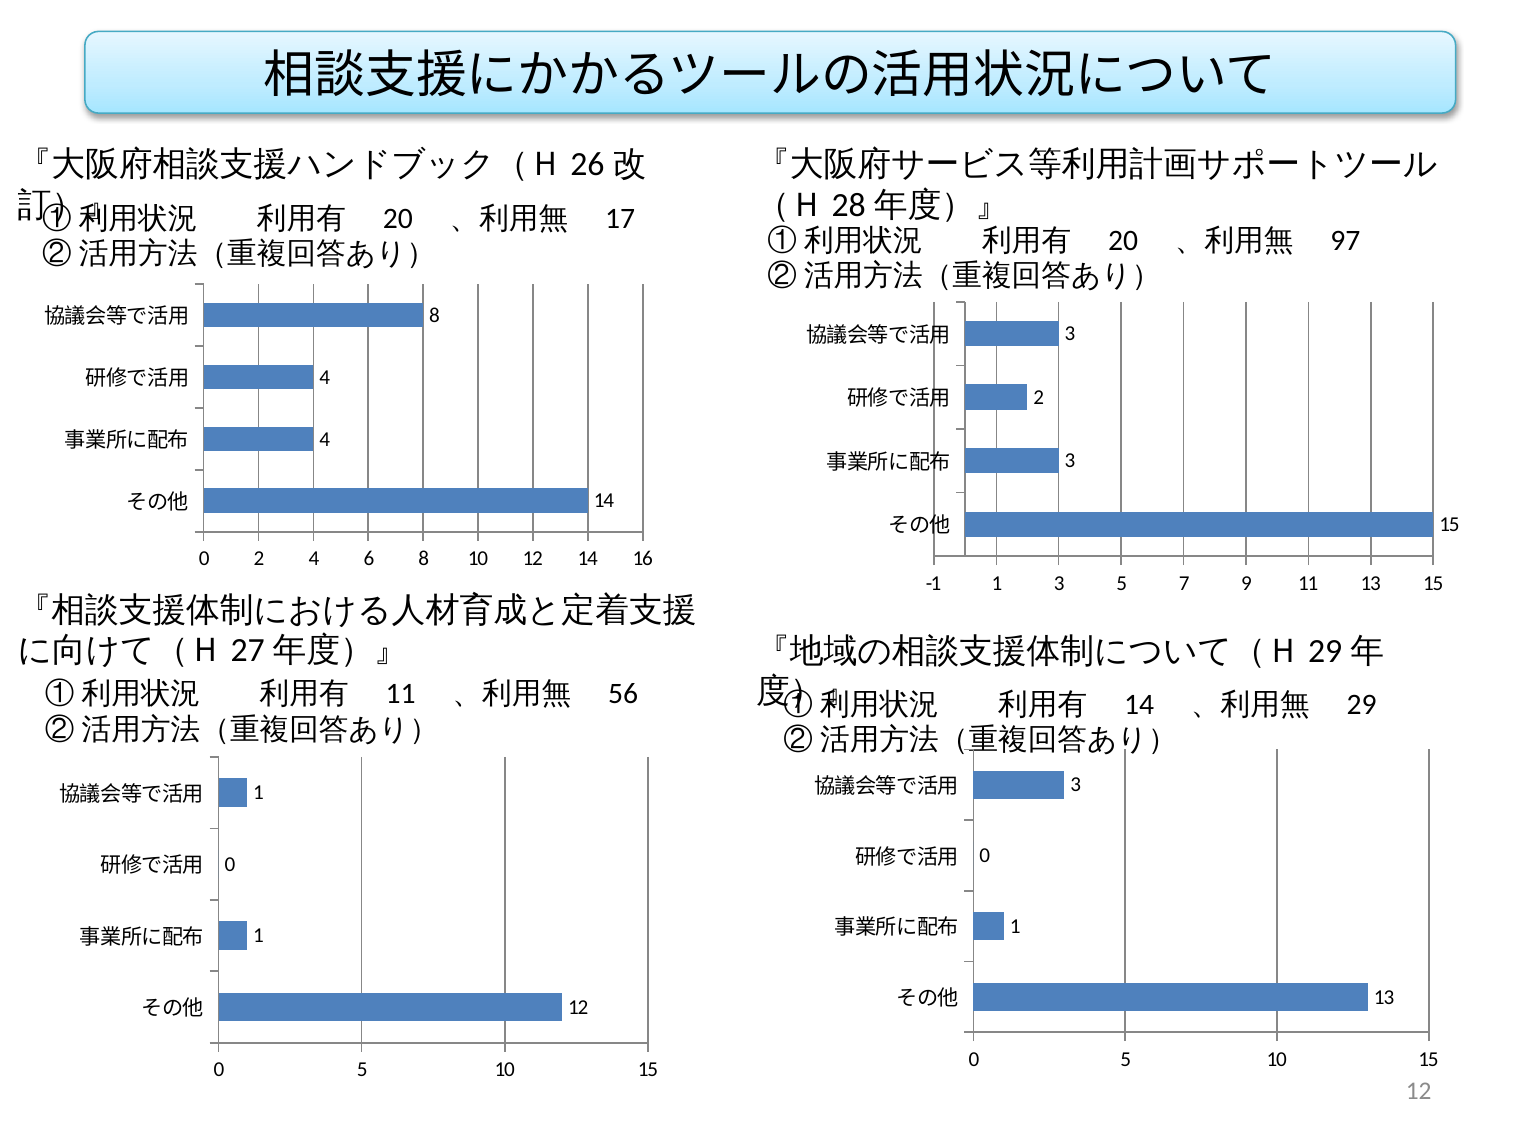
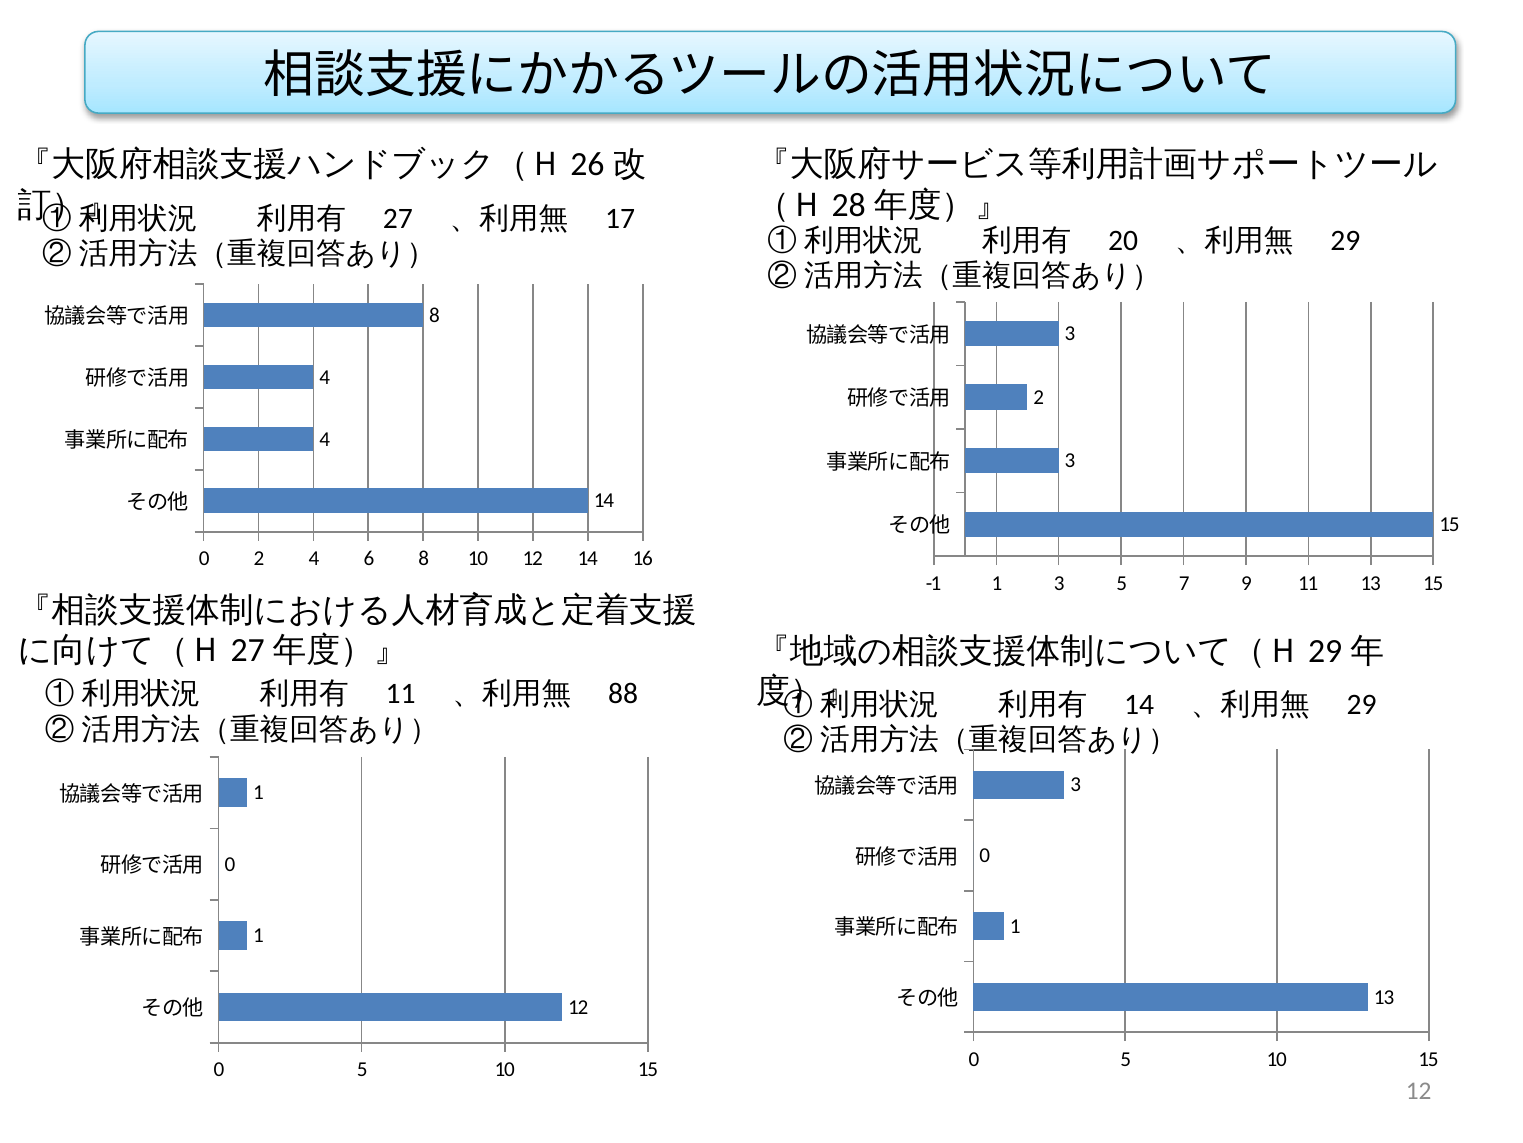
20: 20 -> 27 (398, 218)
97: 97 -> 29 (1345, 240)
56: 56 -> 88 (623, 693)
